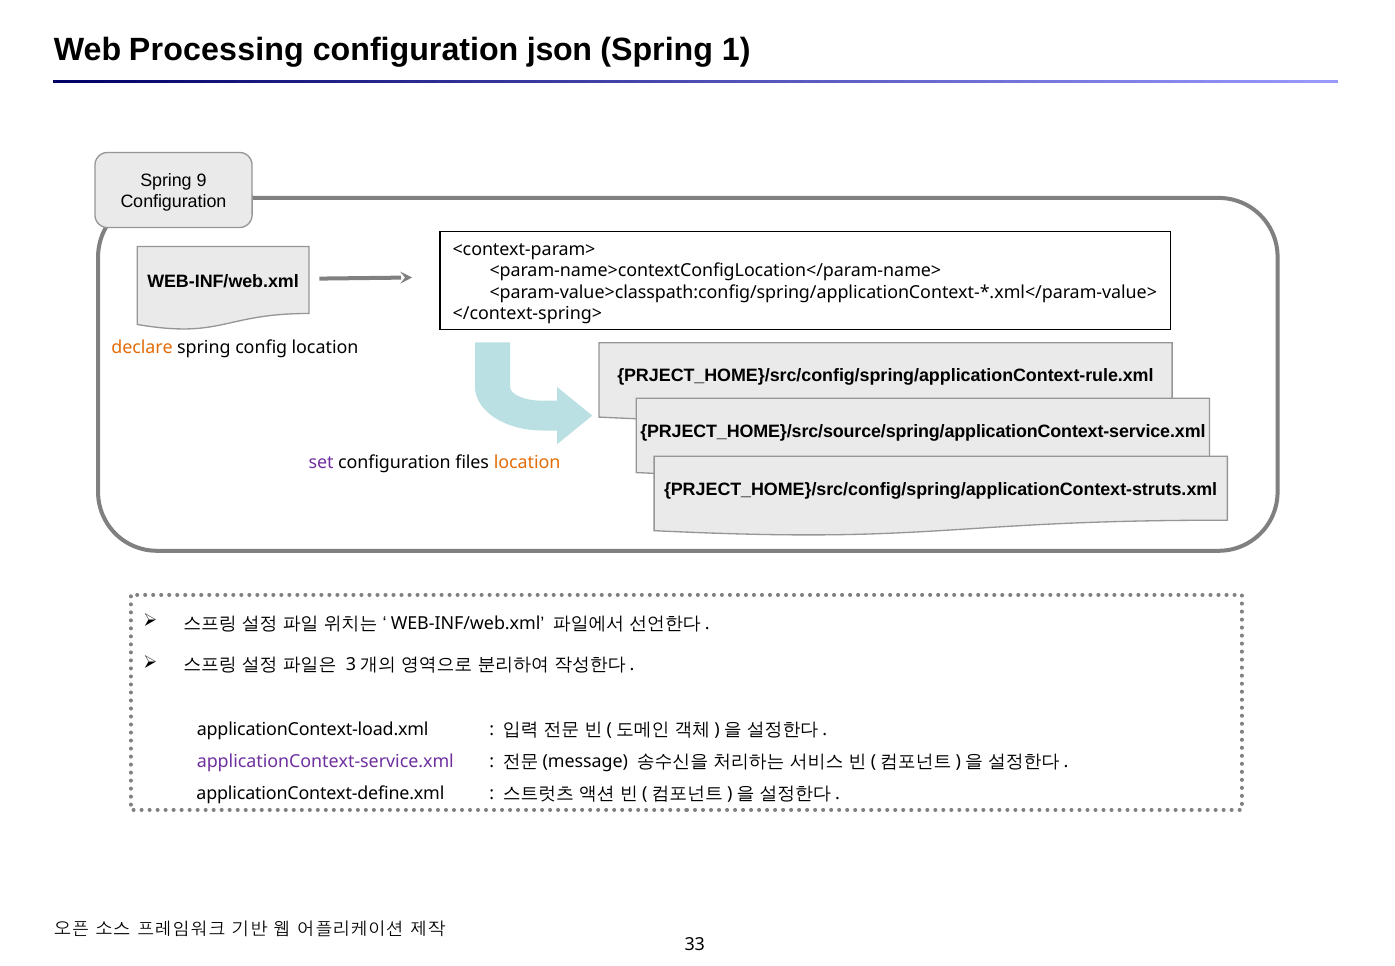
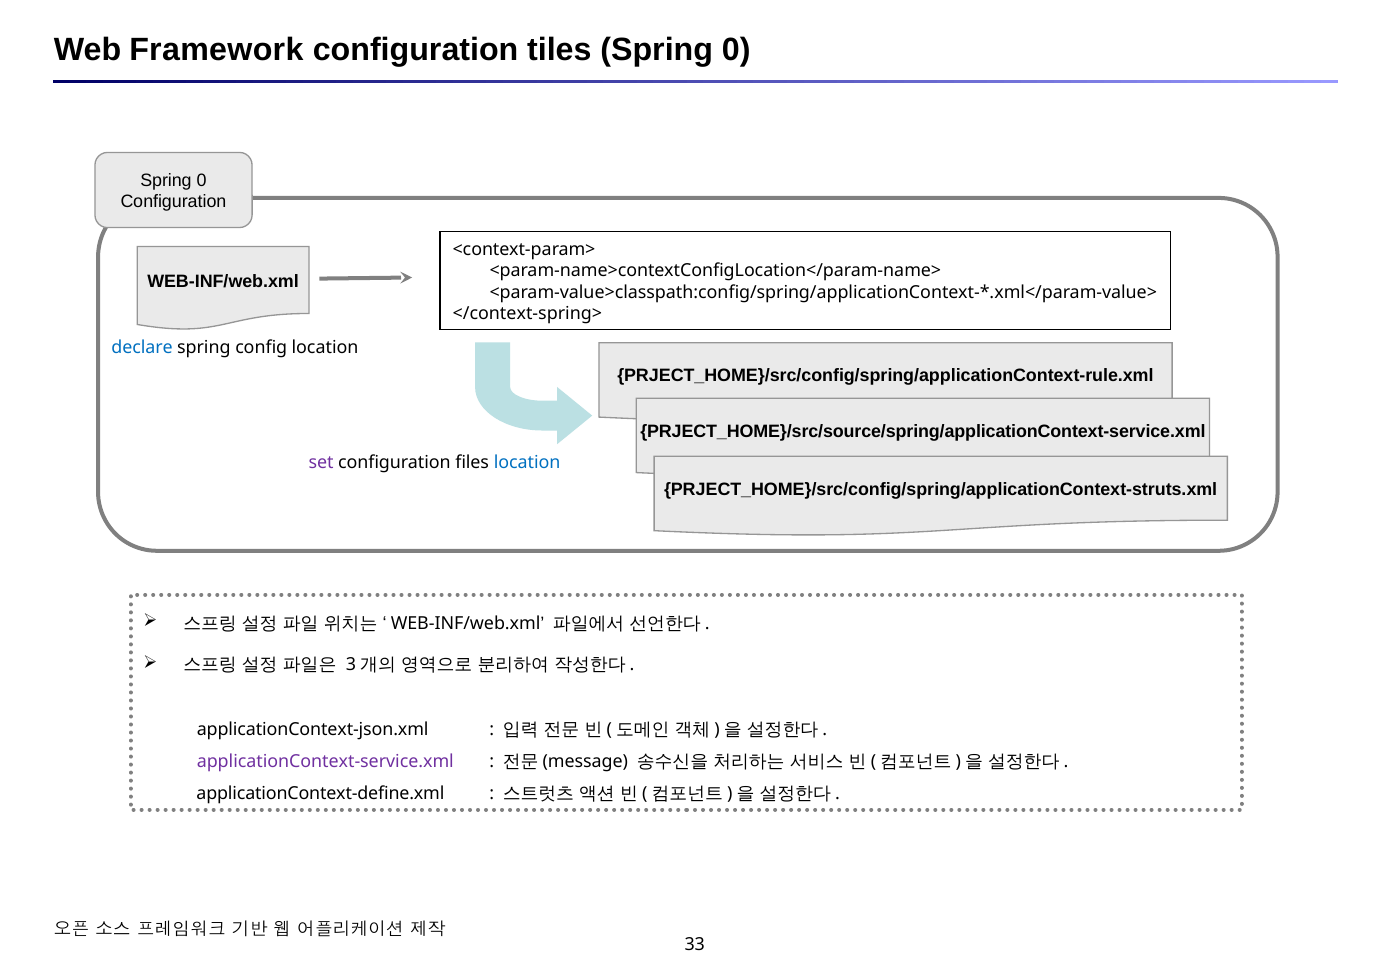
Processing: Processing -> Framework (216, 50)
json: json -> tiles (559, 50)
1: 1 -> 0 (736, 50)
9: 9 -> 0 (202, 180)
declare colour: orange -> blue (142, 347)
location colour: orange -> blue (527, 462)
applicationContext-load.xml: applicationContext-load.xml -> applicationContext-json.xml (313, 729)
